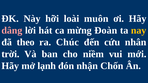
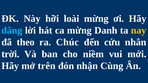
loài muôn: muôn -> mừng (96, 19)
dâng colour: pink -> light blue (12, 30)
Đoàn: Đoàn -> Danh (106, 30)
lạnh: lạnh -> trên (47, 66)
Chốn: Chốn -> Cùng (112, 66)
